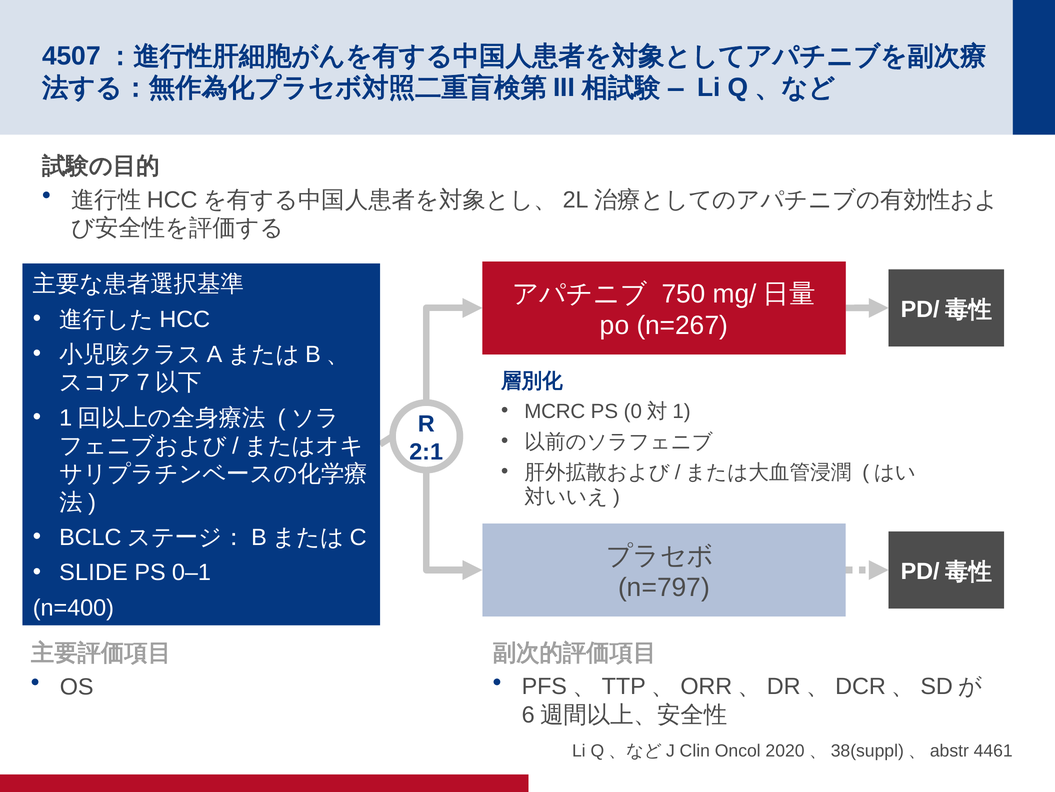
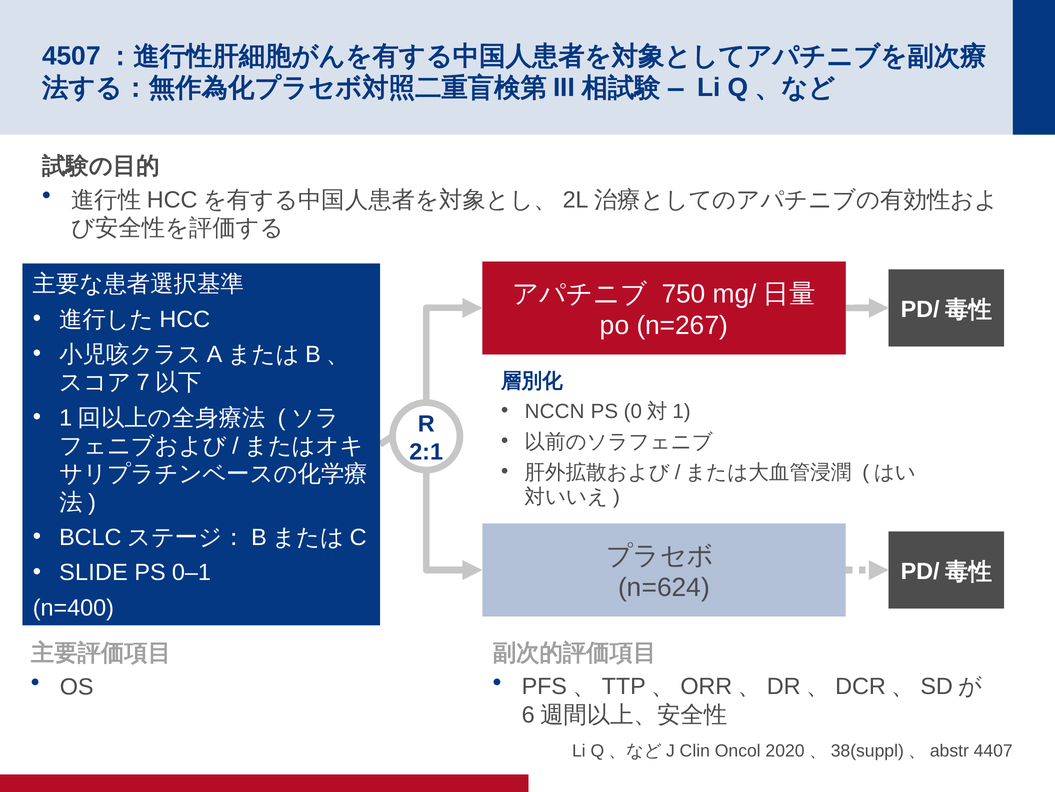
MCRC: MCRC -> NCCN (555, 411)
n=797: n=797 -> n=624 (664, 587)
4461: 4461 -> 4407 (993, 750)
